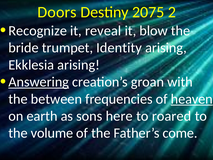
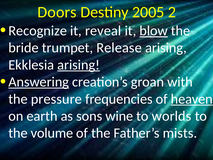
2075: 2075 -> 2005 (148, 12)
blow underline: none -> present (154, 31)
Identity: Identity -> Release (119, 48)
arising underline: none -> present (79, 65)
between: between -> pressure (56, 99)
here: here -> wine (119, 116)
roared: roared -> worlds (172, 116)
come: come -> mists (180, 133)
